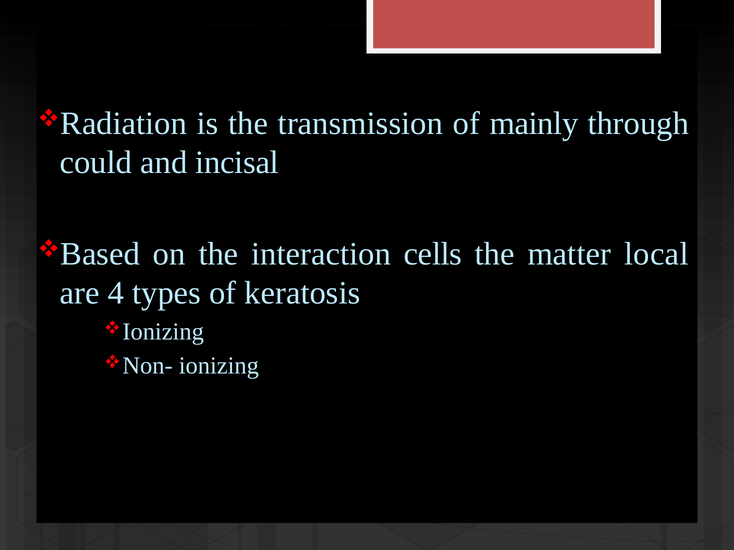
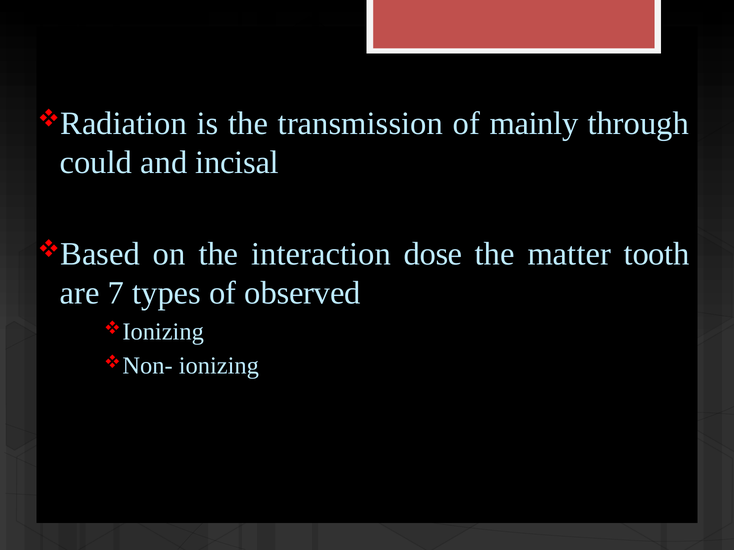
cells: cells -> dose (433, 254)
local: local -> tooth (657, 254)
4: 4 -> 7 (116, 293)
keratosis: keratosis -> observed (303, 293)
